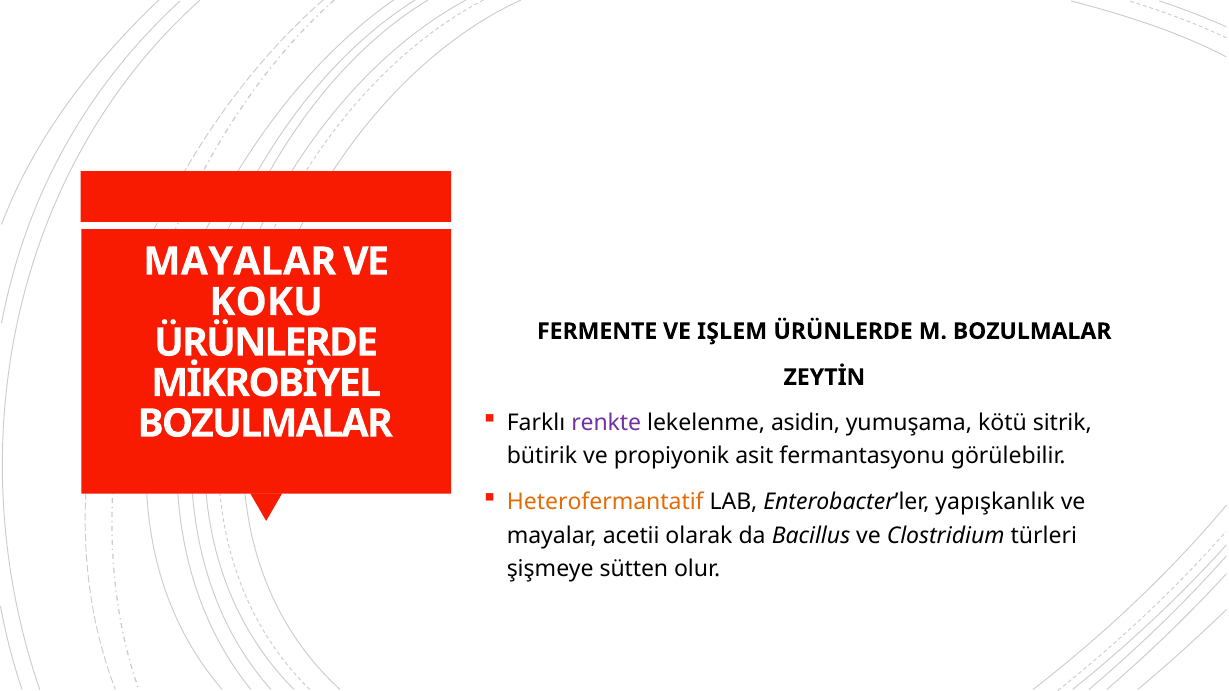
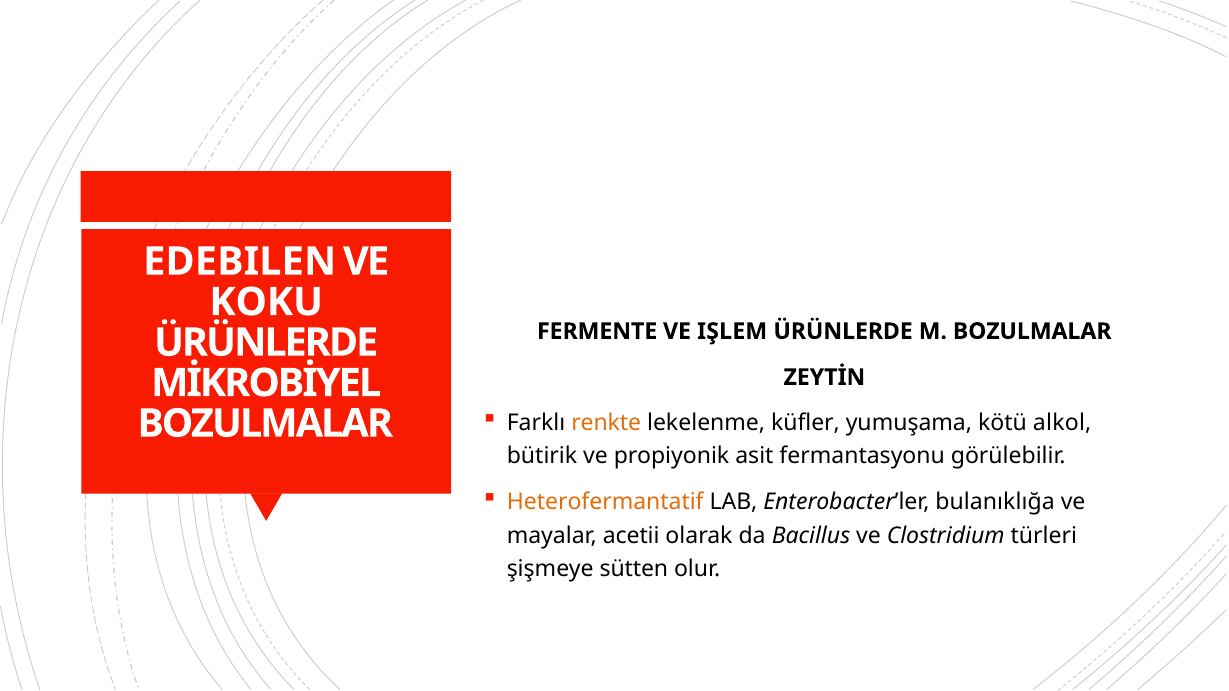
MAYALAR: MAYALAR -> EDEBILEN (240, 262)
renkte colour: purple -> orange (606, 423)
asidin: asidin -> küfler (805, 423)
sitrik: sitrik -> alkol (1062, 423)
yapışkanlık: yapışkanlık -> bulanıklığa (995, 503)
